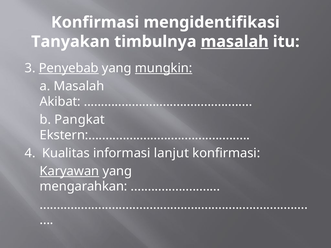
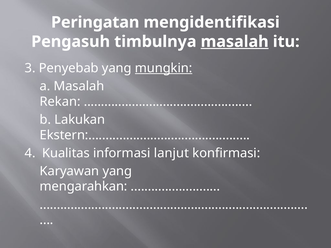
Konfirmasi: Konfirmasi -> Peringatan (95, 22)
Tanyakan: Tanyakan -> Pengasuh (71, 42)
Penyebab underline: present -> none (69, 68)
Akibat: Akibat -> Rekan (60, 102)
Pangkat: Pangkat -> Lakukan (80, 120)
Karyawan underline: present -> none (69, 171)
